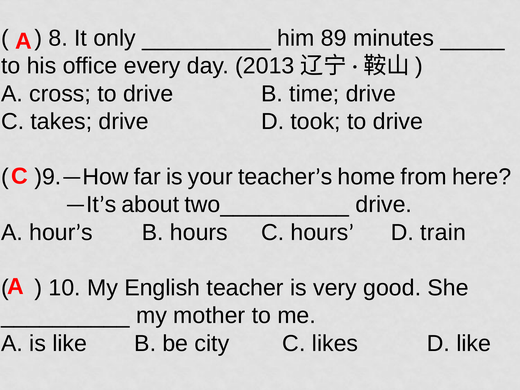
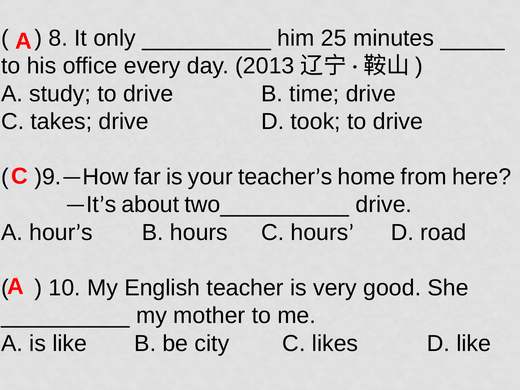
89: 89 -> 25 (334, 38)
cross: cross -> study (60, 94)
train: train -> road (443, 232)
